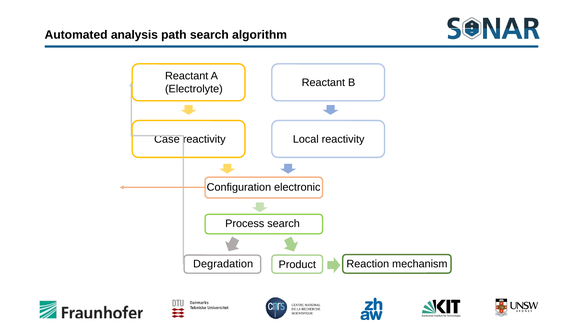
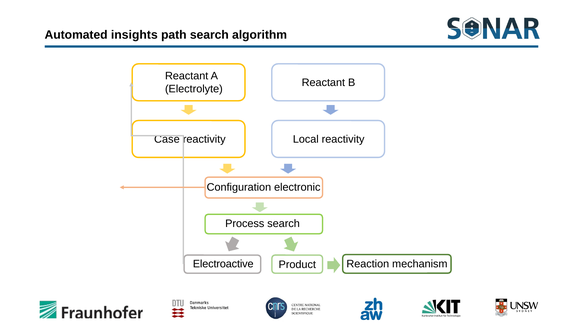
analysis: analysis -> insights (134, 35)
Degradation: Degradation -> Electroactive (223, 264)
